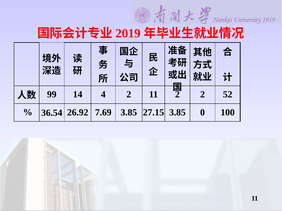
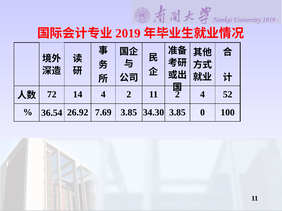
99: 99 -> 72 (52, 95)
2 2: 2 -> 4 (203, 95)
27.15: 27.15 -> 34.30 (153, 113)
